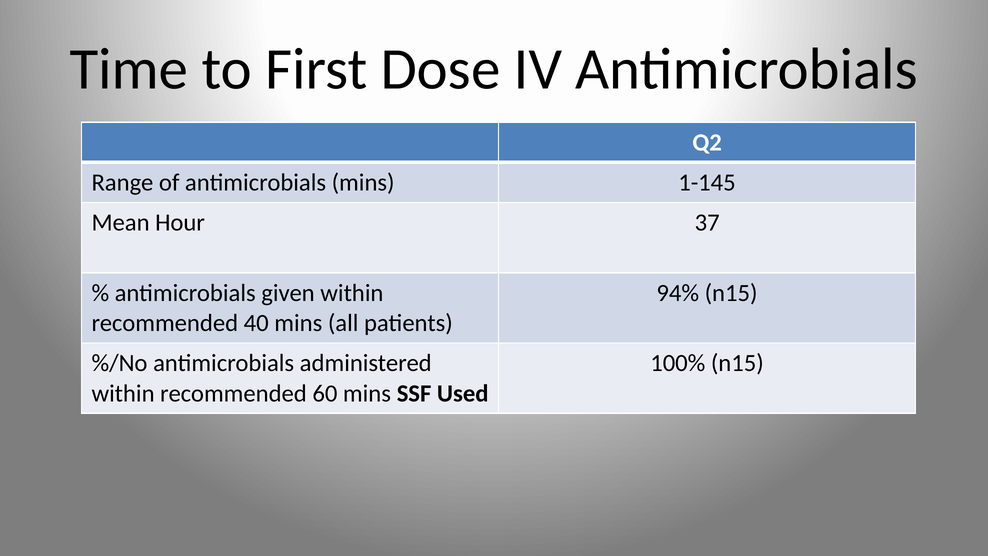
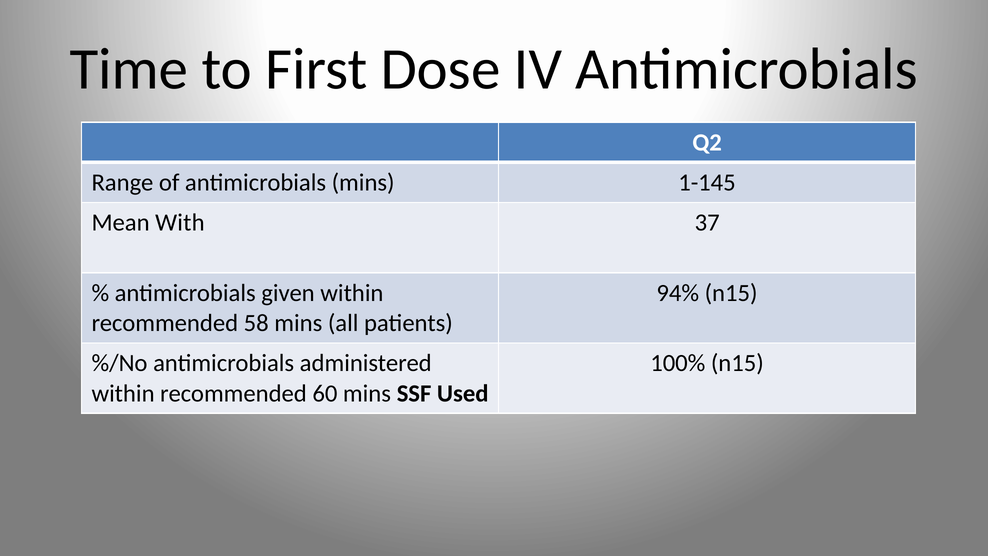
Hour: Hour -> With (180, 223)
40: 40 -> 58 (256, 323)
